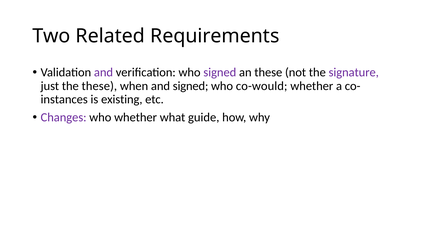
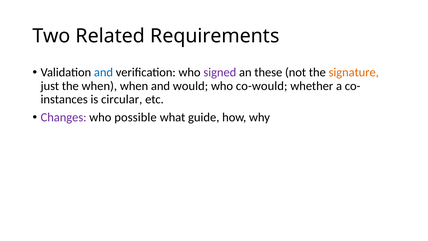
and colour: purple -> blue (104, 72)
signature colour: purple -> orange (354, 72)
the these: these -> when (99, 86)
and signed: signed -> would (190, 86)
existing: existing -> circular (122, 99)
who whether: whether -> possible (136, 117)
